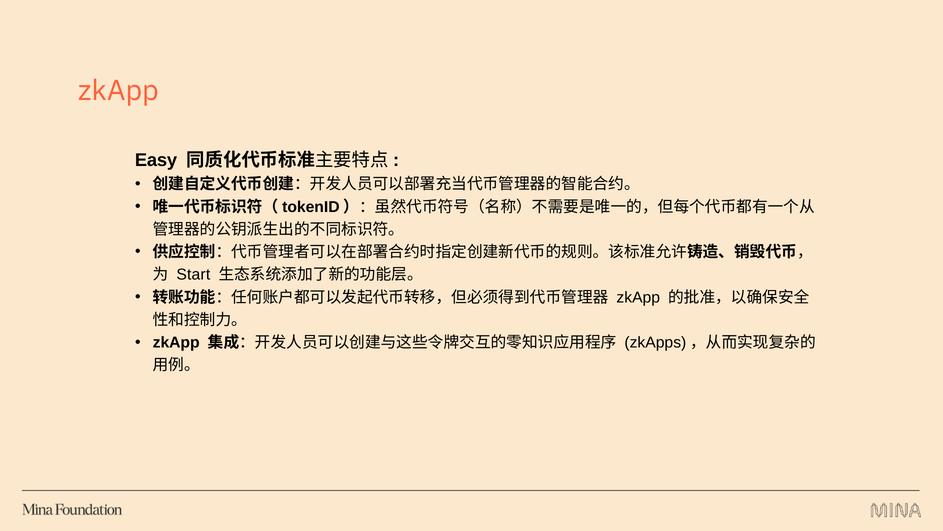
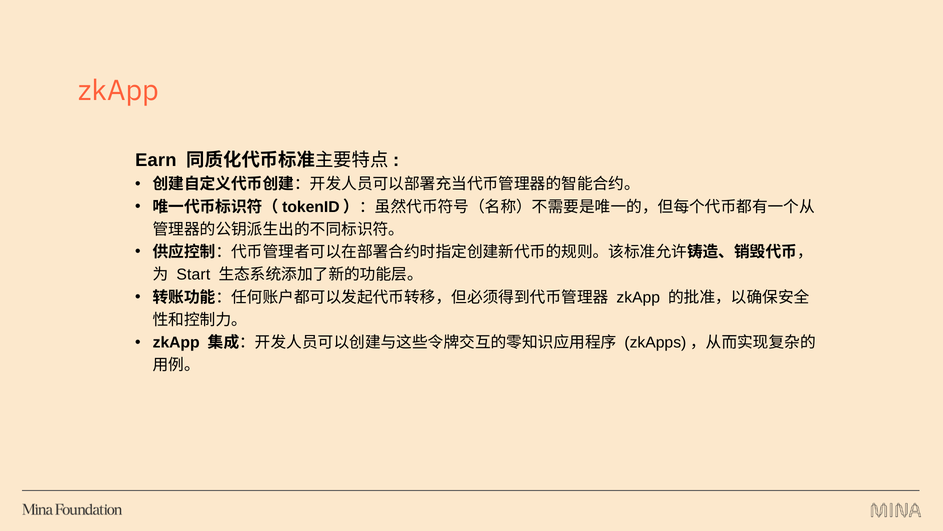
Easy: Easy -> Earn (156, 160)
